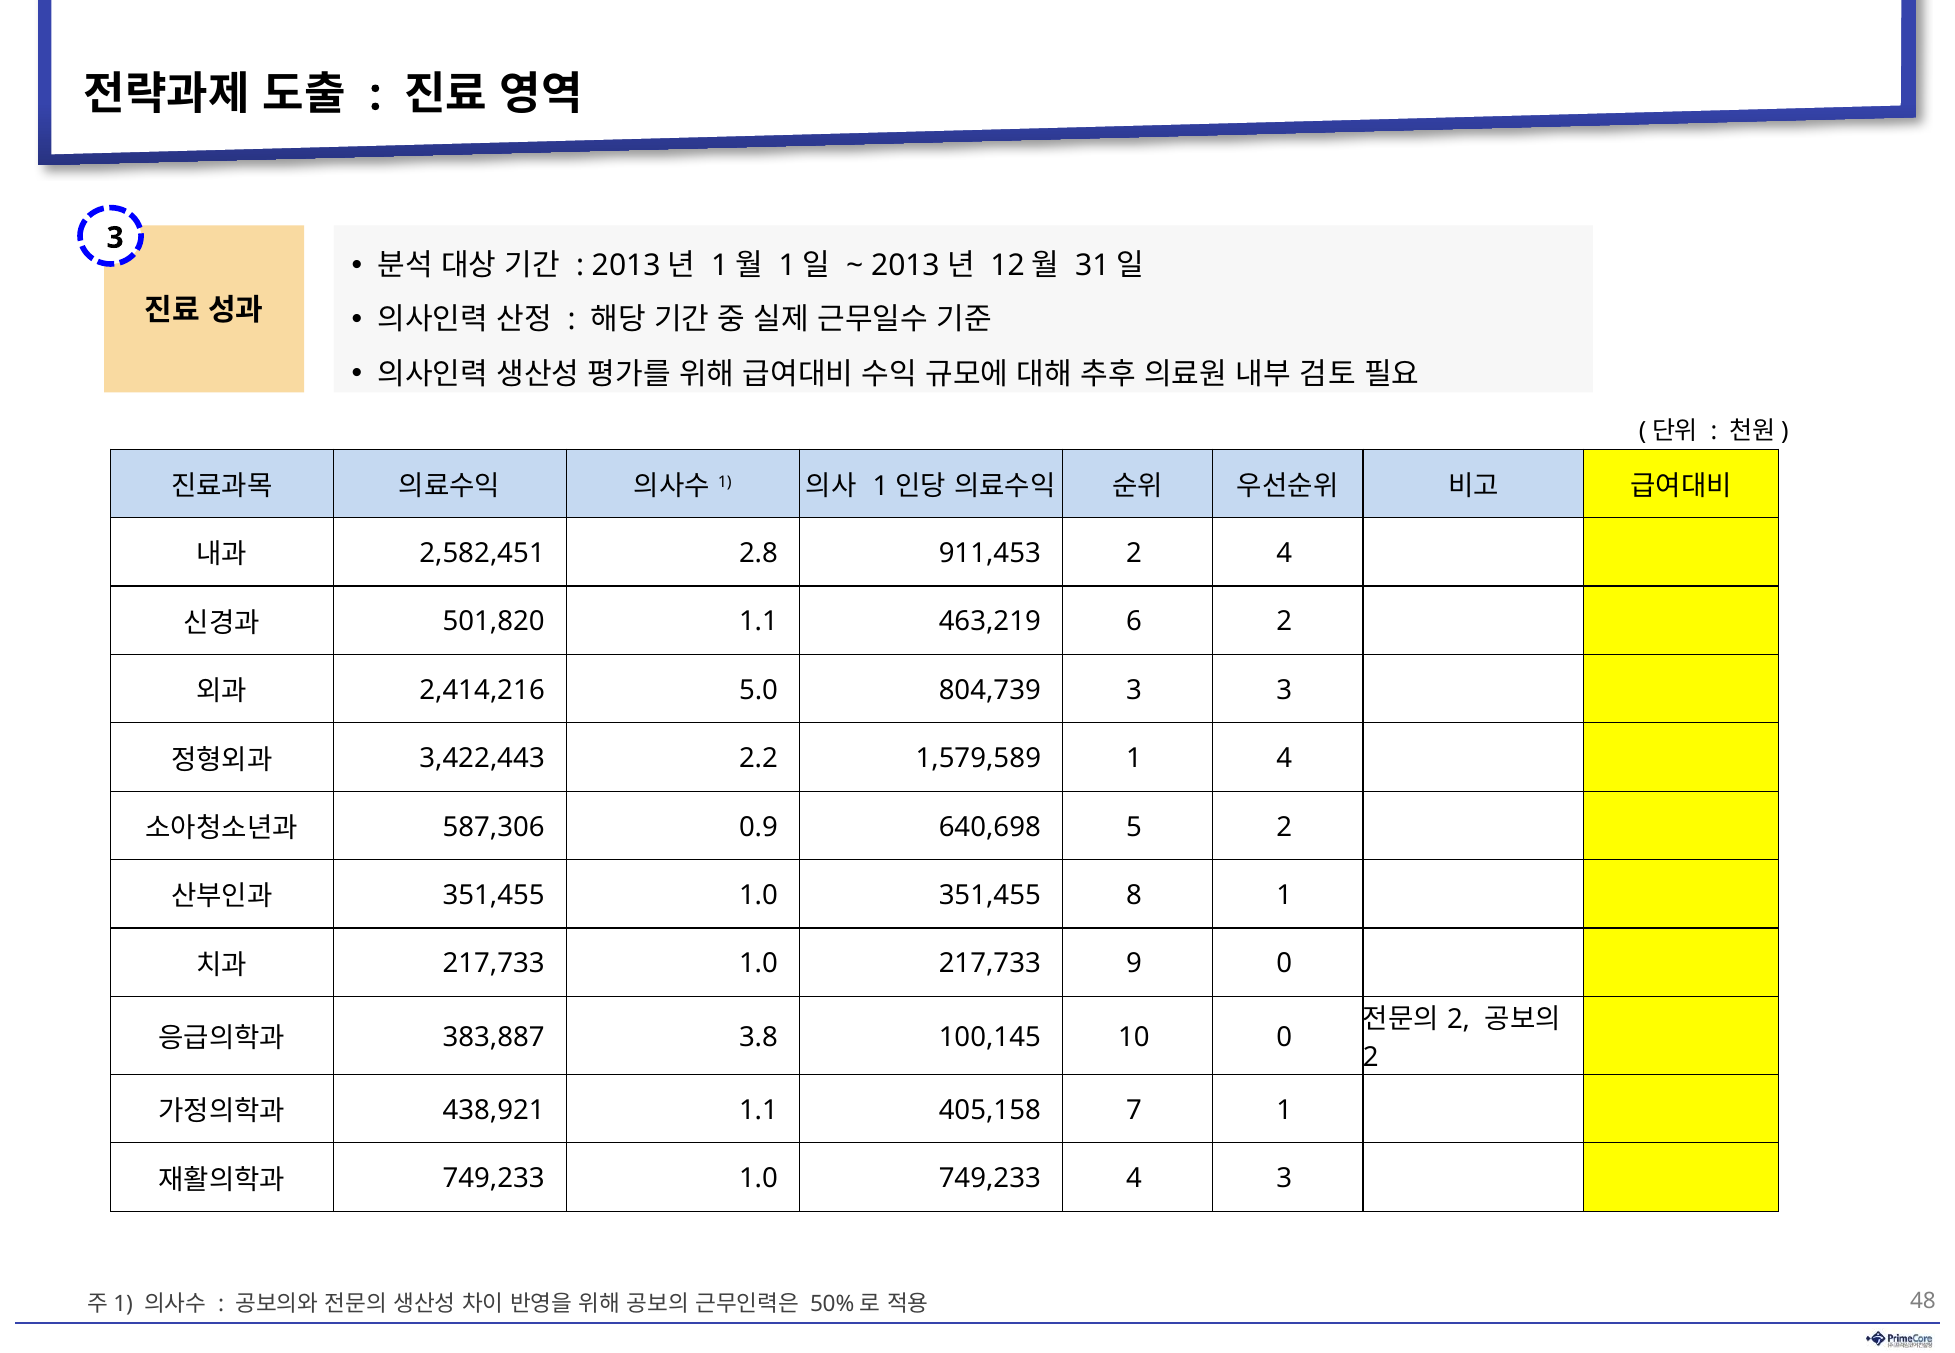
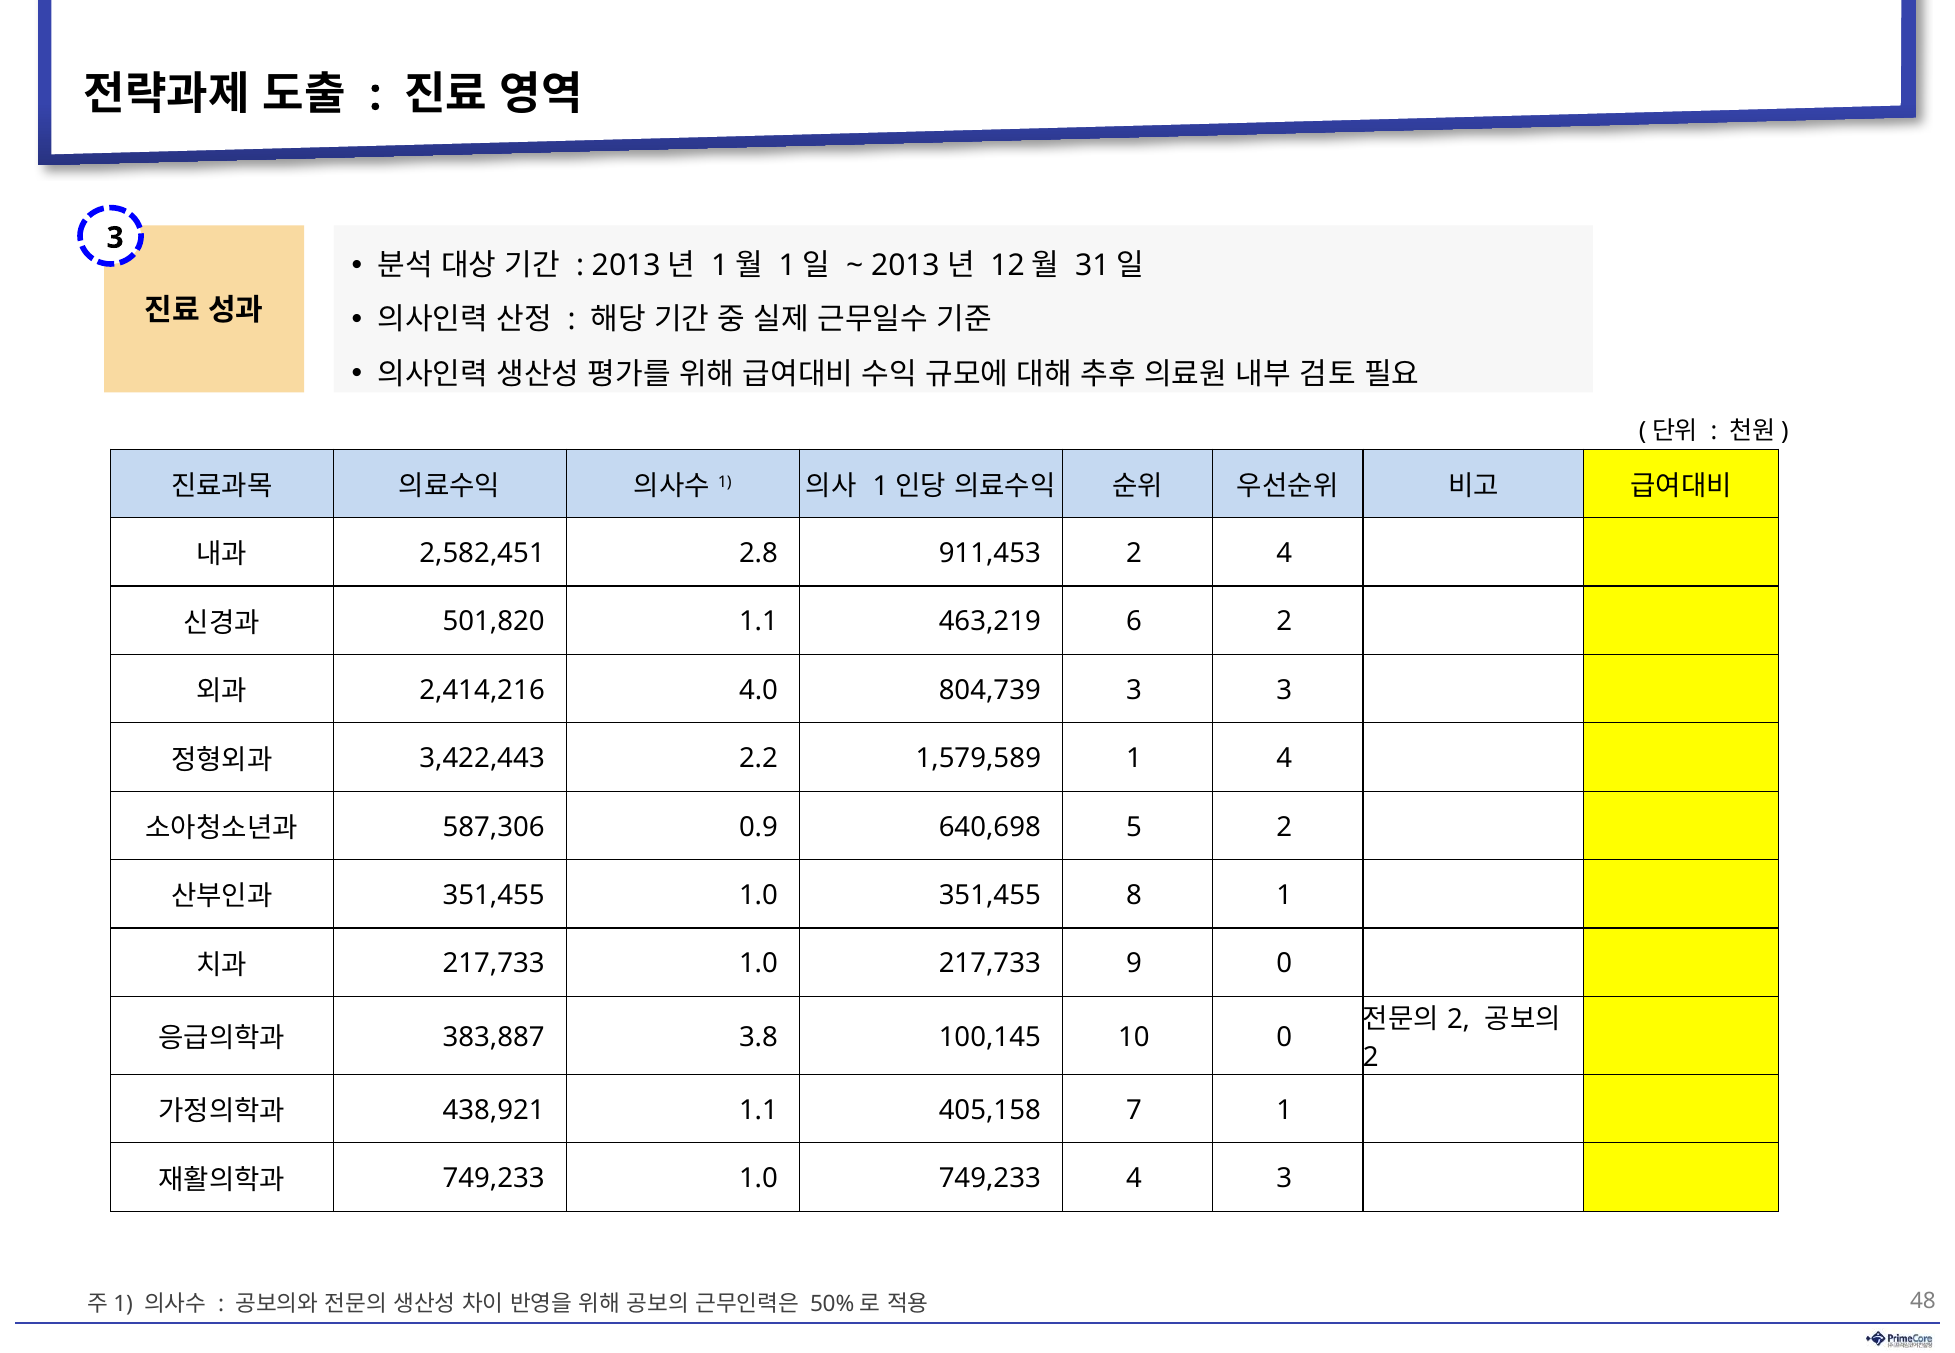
5.0: 5.0 -> 4.0 (759, 690)
